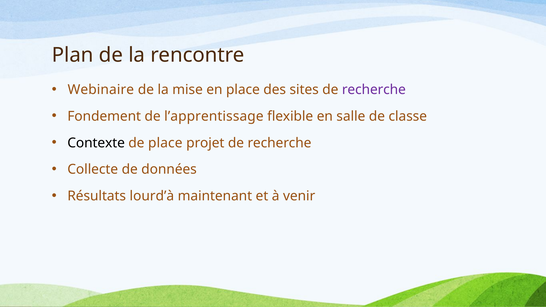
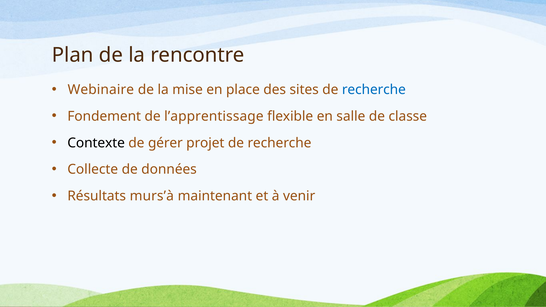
recherche colour: purple -> blue (374, 90)
de place: place -> gérer (165, 143)
lourd’à: lourd’à -> murs’à (152, 196)
